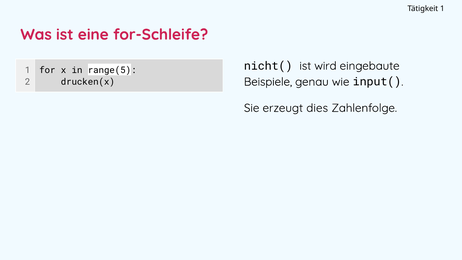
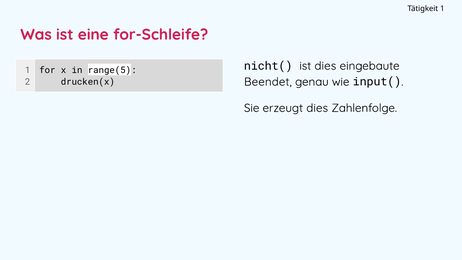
ist wird: wird -> dies (325, 66)
Beispiele: Beispiele -> Beendet (268, 82)
